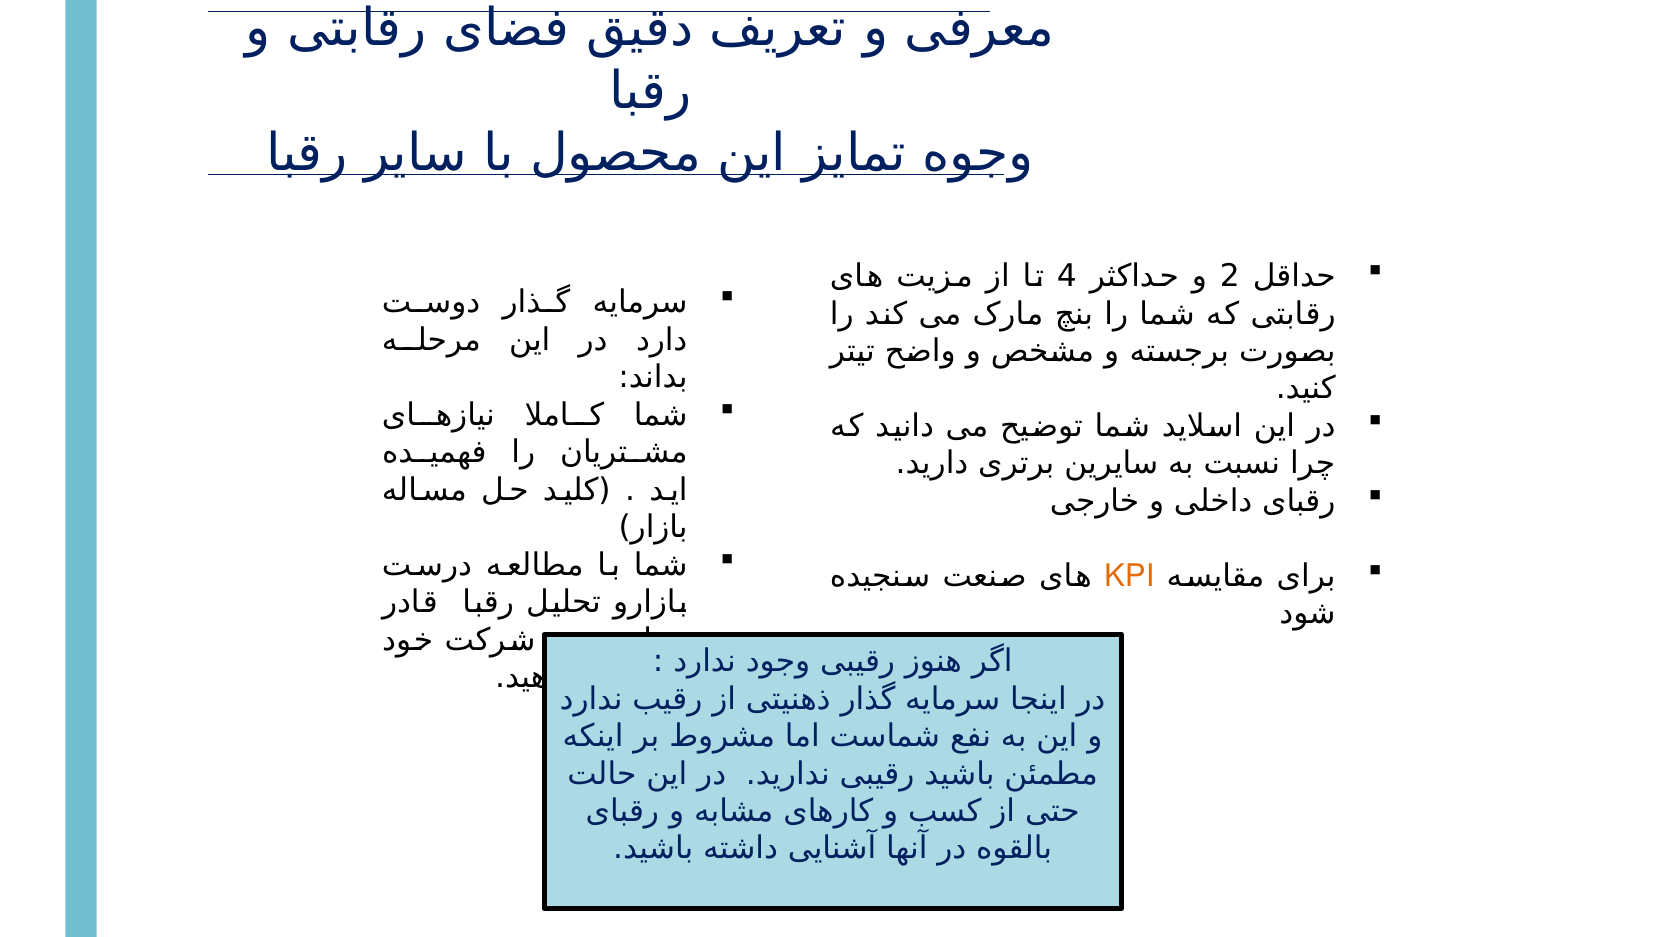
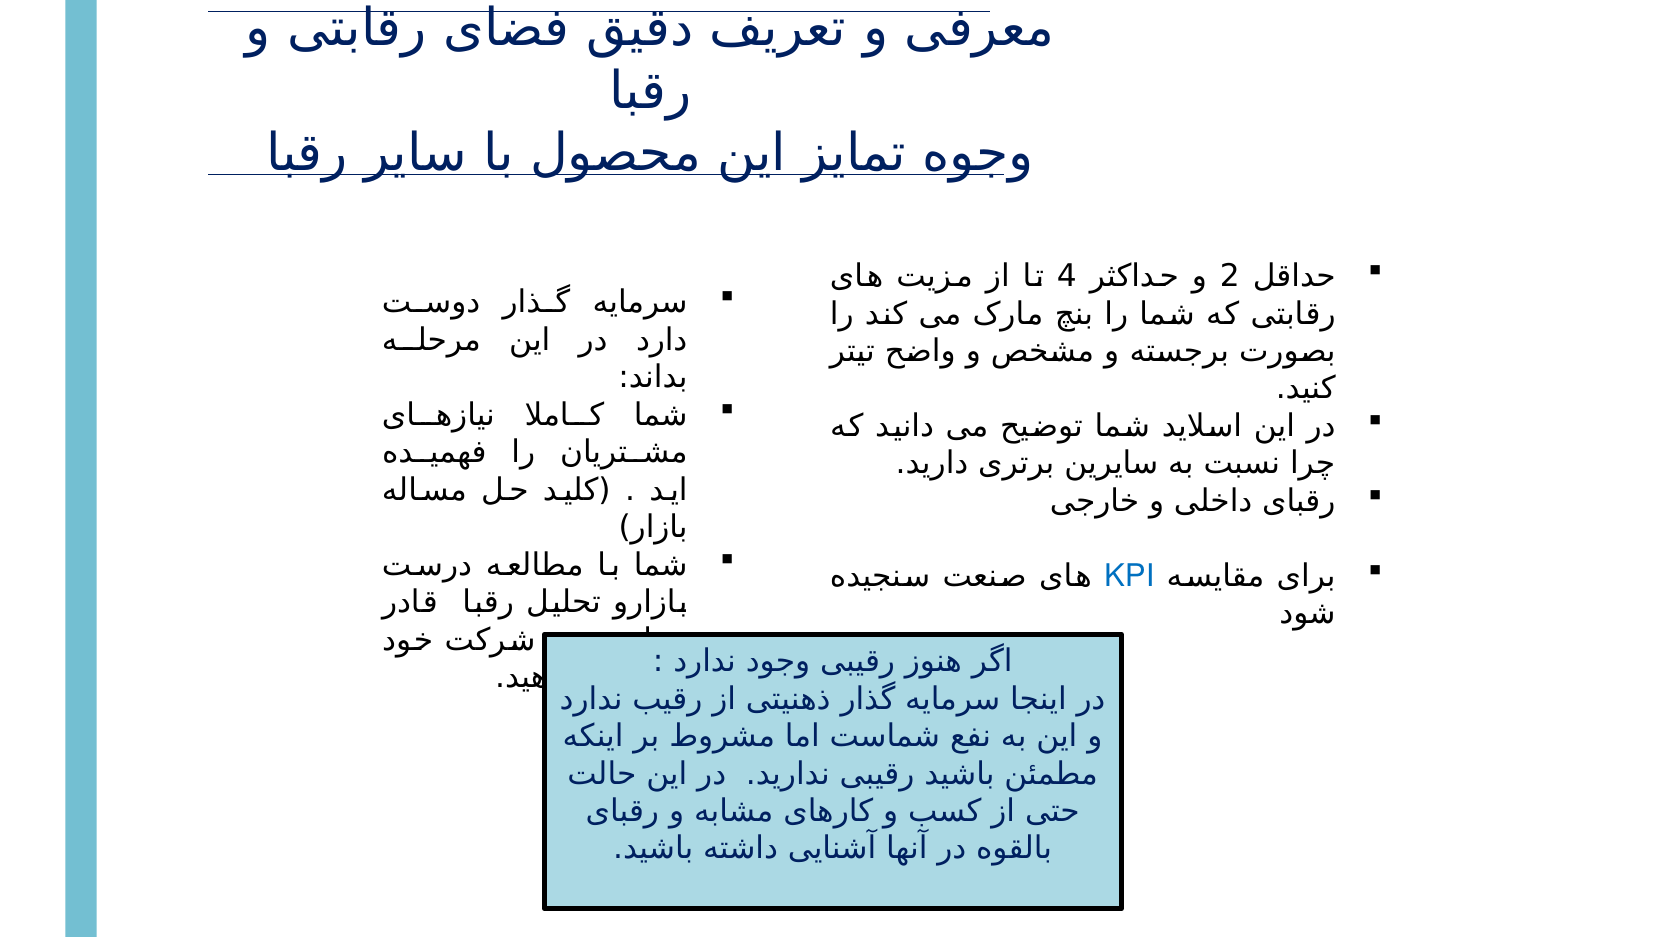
KPI colour: orange -> blue (1129, 576)
